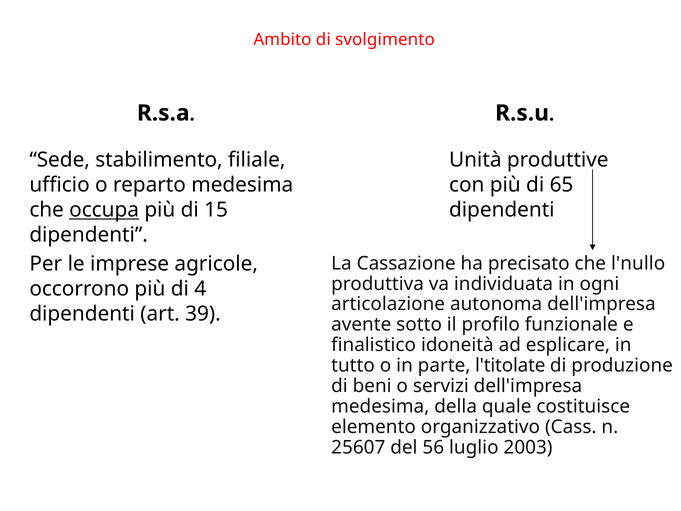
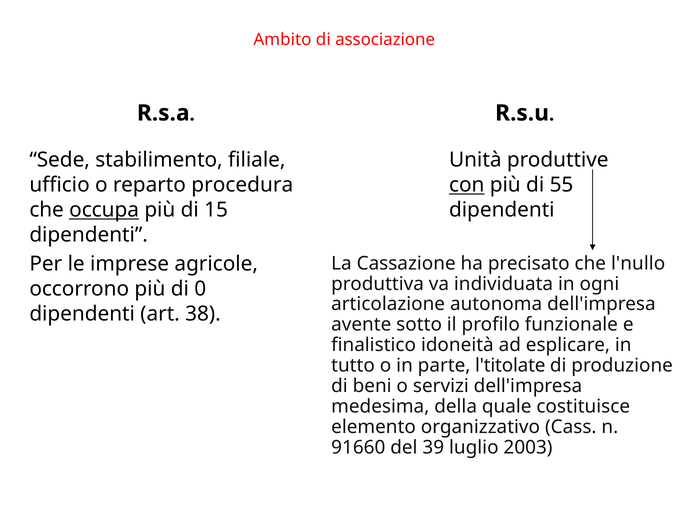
svolgimento: svolgimento -> associazione (385, 40)
reparto medesima: medesima -> procedura (242, 185)
con underline: none -> present (467, 185)
65: 65 -> 55 (562, 185)
4: 4 -> 0 (200, 289)
39: 39 -> 38 (203, 314)
25607: 25607 -> 91660 (358, 447)
56: 56 -> 39 (433, 447)
